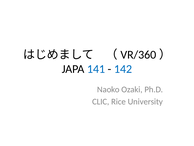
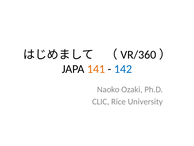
141 colour: blue -> orange (96, 69)
